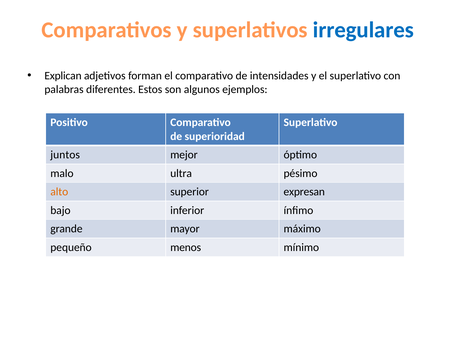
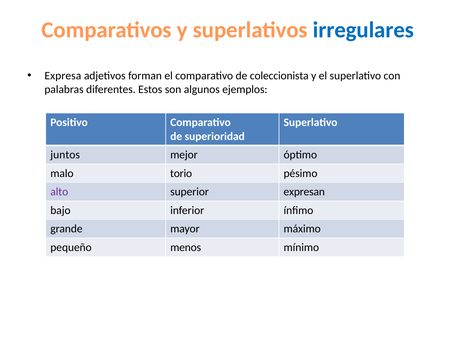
Explican: Explican -> Expresa (63, 76)
intensidades: intensidades -> coleccionista (279, 76)
ultra: ultra -> torio (181, 173)
alto colour: orange -> purple (59, 192)
